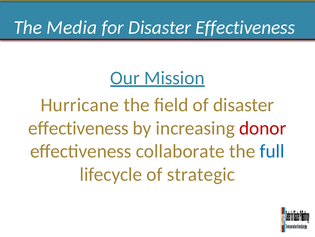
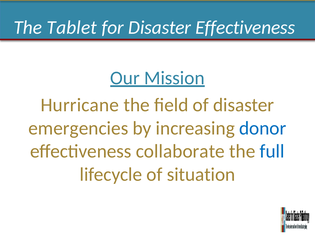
Media: Media -> Tablet (72, 27)
effectiveness: effectiveness -> emergencies (78, 128)
donor colour: red -> blue (263, 128)
strategic: strategic -> situation (201, 174)
